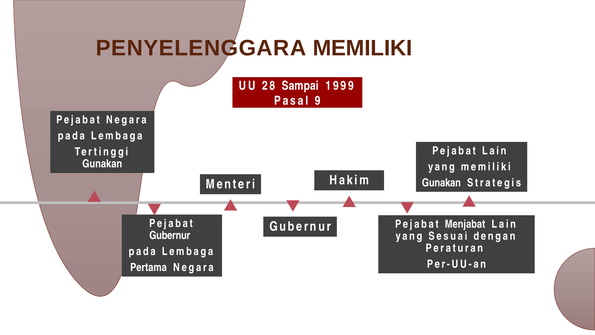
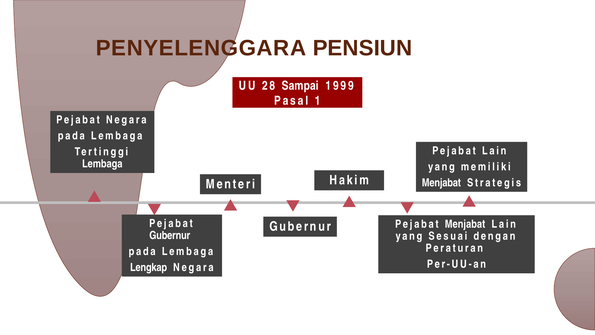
PENYELENGGARA MEMILIKI: MEMILIKI -> PENSIUN (362, 48)
9: 9 -> 1 (318, 101)
Gunakan: Gunakan -> Lembaga (102, 164)
Gunakan: Gunakan -> Menjabat (441, 183)
Pertama: Pertama -> Lengkap (149, 267)
